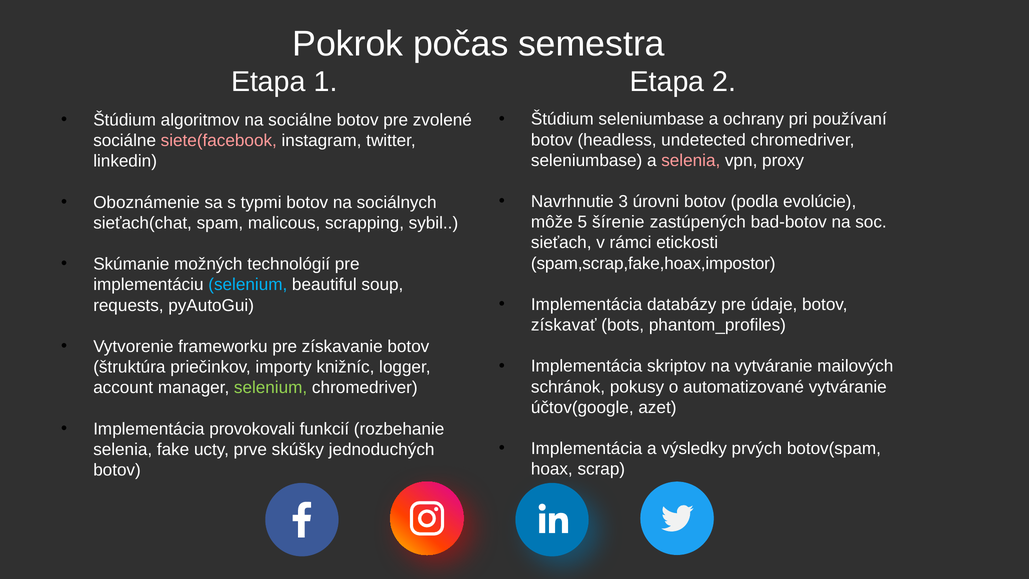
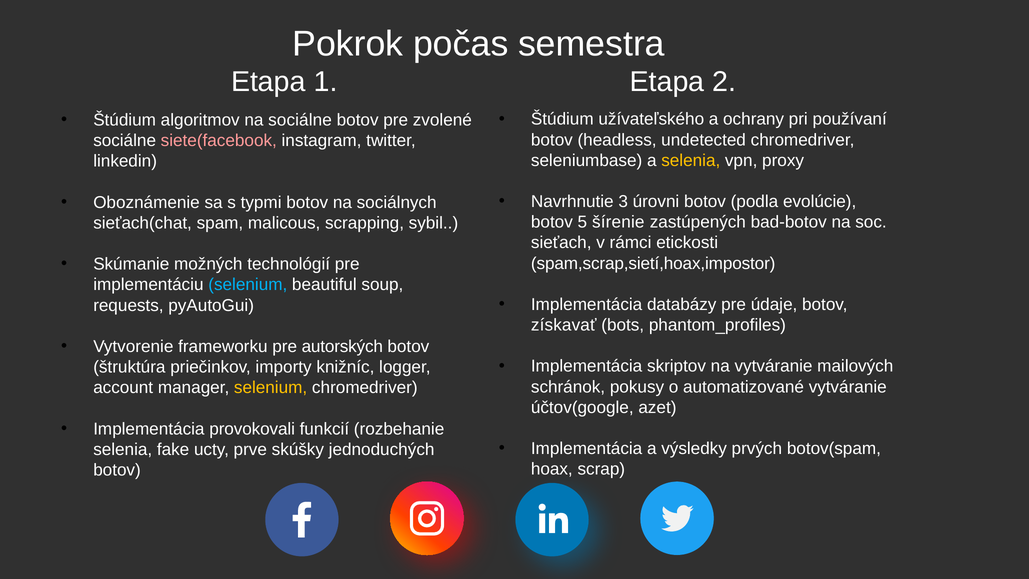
Štúdium seleniumbase: seleniumbase -> užívateľského (651, 119)
selenia colour: pink -> yellow (691, 160)
môže: môže -> botov (552, 222)
spam,scrap,fake,hoax,impostor: spam,scrap,fake,hoax,impostor -> spam,scrap,sietí,hoax,impostor (653, 263)
získavanie: získavanie -> autorských (342, 346)
selenium colour: light green -> yellow (271, 388)
